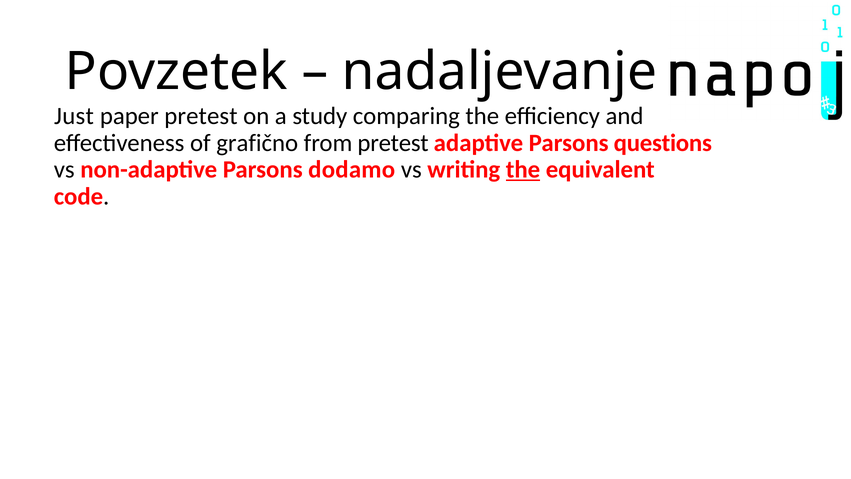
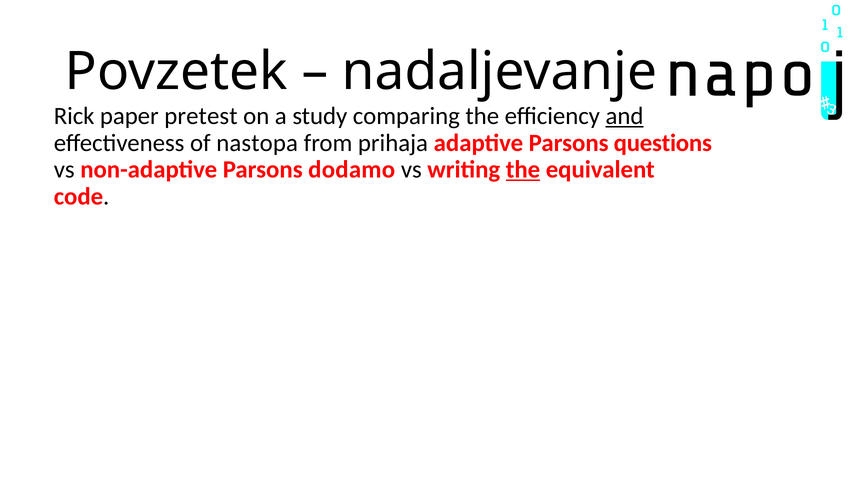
Just: Just -> Rick (74, 116)
and underline: none -> present (625, 116)
grafično: grafično -> nastopa (257, 143)
from pretest: pretest -> prihaja (393, 143)
